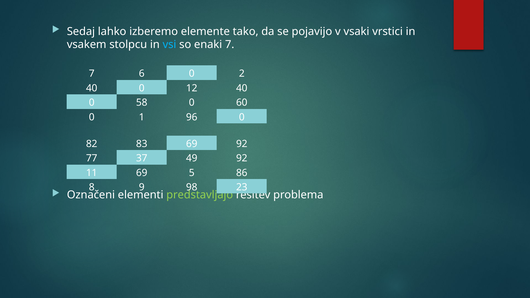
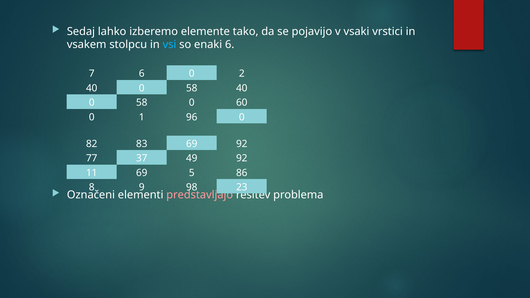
enaki 7: 7 -> 6 (230, 45)
12: 12 -> 58 (192, 88)
predstavljajo colour: light green -> pink (200, 195)
